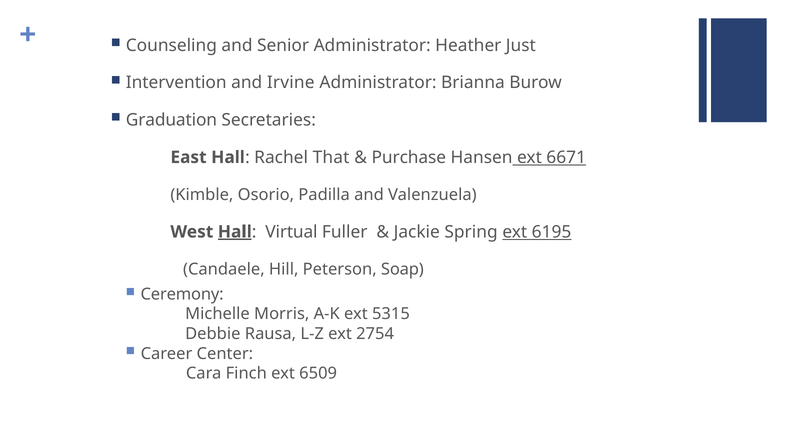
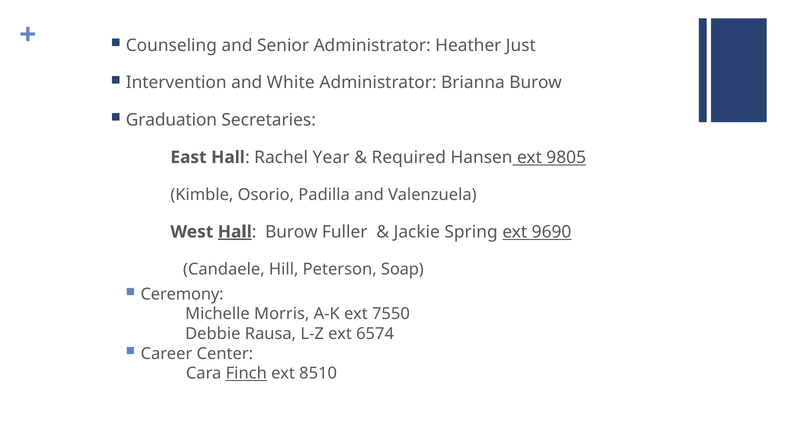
Irvine: Irvine -> White (291, 83)
That: That -> Year (331, 157)
Purchase: Purchase -> Required (409, 157)
6671: 6671 -> 9805 (566, 157)
Virtual: Virtual -> Burow (291, 232)
6195: 6195 -> 9690 (552, 232)
5315: 5315 -> 7550 (391, 314)
2754: 2754 -> 6574 (375, 334)
Finch underline: none -> present (246, 374)
6509: 6509 -> 8510 (318, 374)
